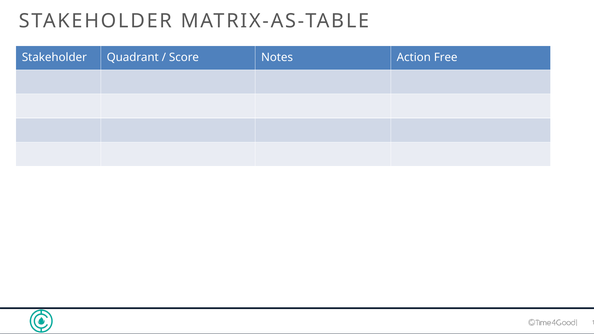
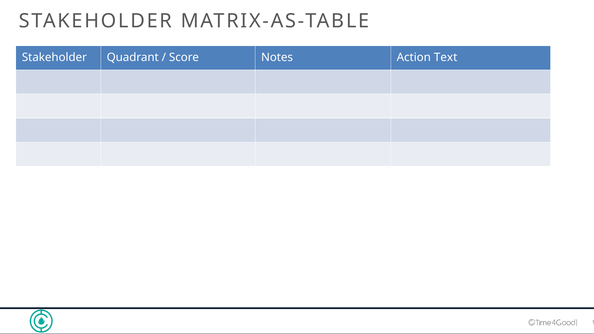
Free: Free -> Text (446, 57)
